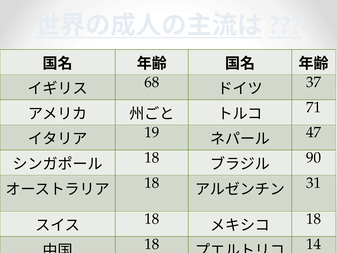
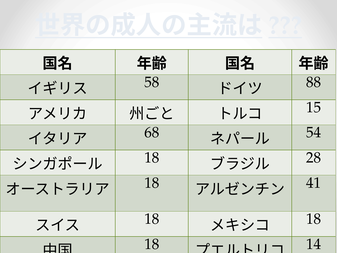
68: 68 -> 58 (152, 82)
37: 37 -> 88 (314, 82)
71: 71 -> 15 (314, 107)
19: 19 -> 68 (152, 132)
47: 47 -> 54 (314, 132)
90: 90 -> 28 (314, 158)
31: 31 -> 41 (314, 183)
